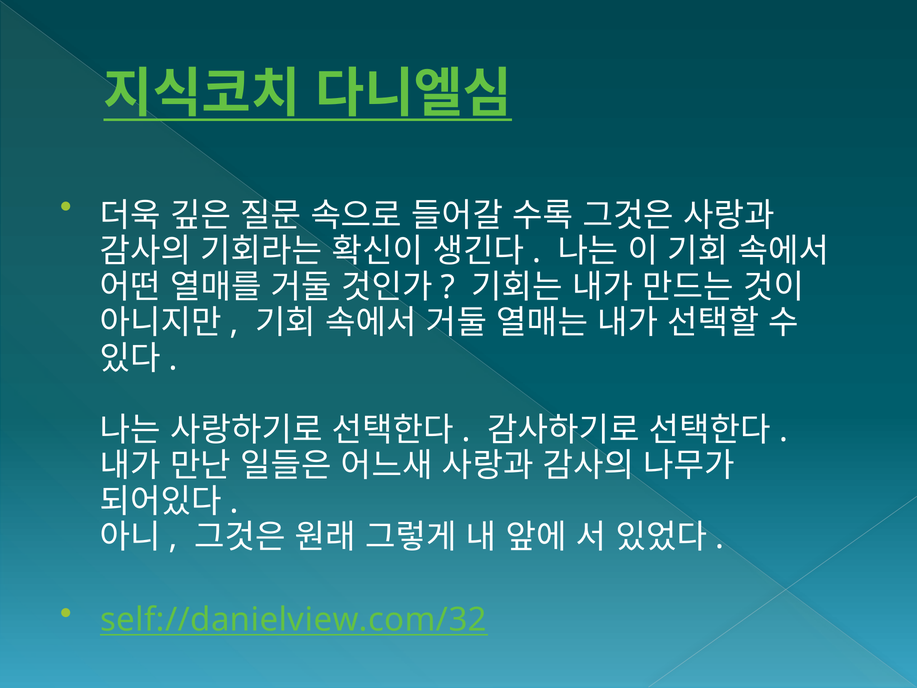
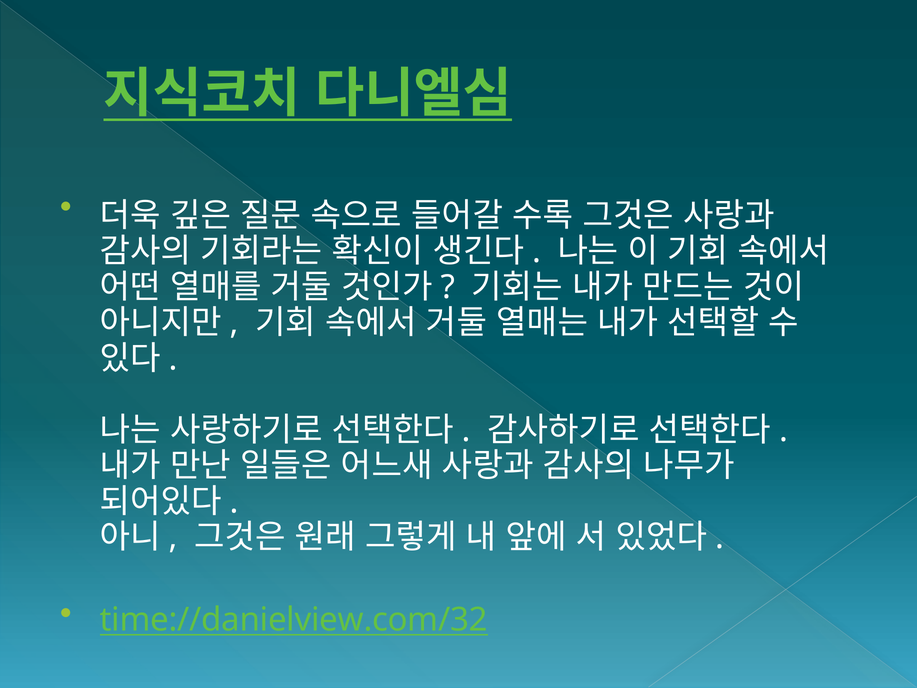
self://danielview.com/32: self://danielview.com/32 -> time://danielview.com/32 (294, 619)
